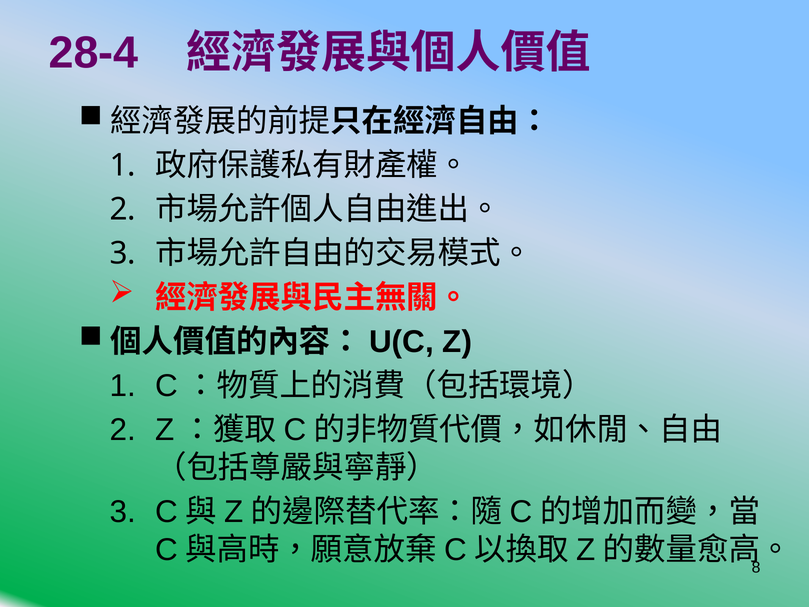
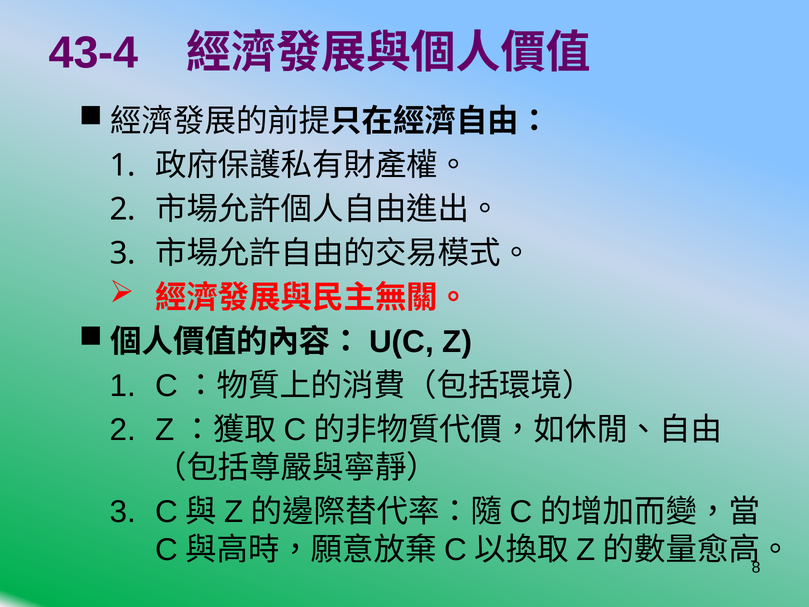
28-4: 28-4 -> 43-4 (93, 53)
